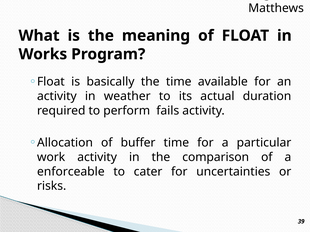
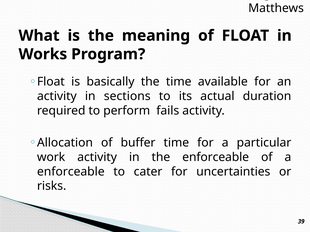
weather: weather -> sections (127, 96)
the comparison: comparison -> enforceable (216, 157)
